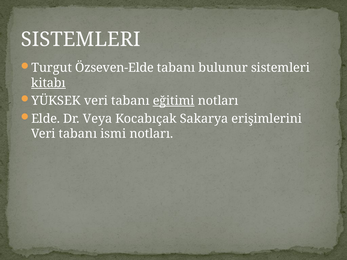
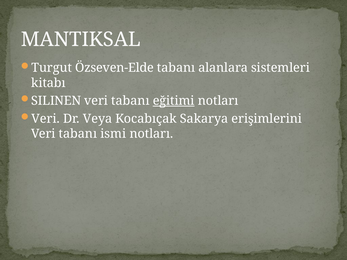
SISTEMLERI: SISTEMLERI -> MANTIKSAL (81, 40)
bulunur: bulunur -> alanlara (223, 68)
kitabı underline: present -> none (48, 83)
YÜKSEK: YÜKSEK -> SILINEN (56, 101)
Elde: Elde -> Veri (46, 119)
